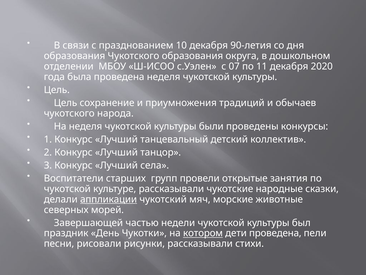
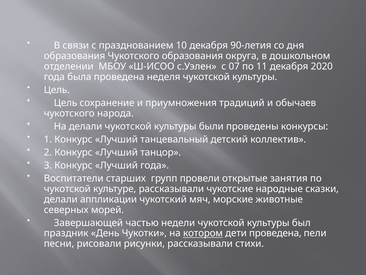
На неделя: неделя -> делали (86, 126)
Лучший села: села -> года (155, 165)
аппликации underline: present -> none (109, 199)
